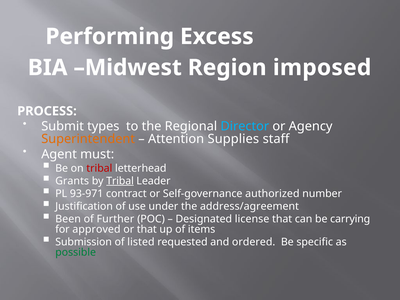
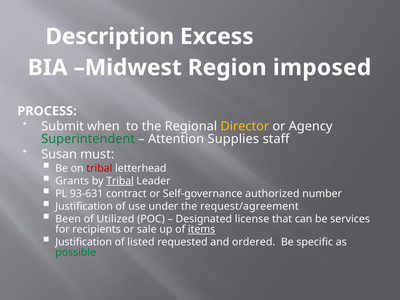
Performing: Performing -> Description (110, 37)
types: types -> when (103, 126)
Director colour: light blue -> yellow (245, 126)
Superintendent colour: orange -> green (88, 139)
Agent: Agent -> Susan (59, 154)
93-971: 93-971 -> 93-631 (87, 194)
address/agreement: address/agreement -> request/agreement (249, 206)
Further: Further -> Utilized (115, 219)
carrying: carrying -> services (350, 219)
approved: approved -> recipients (97, 229)
or that: that -> sale (147, 229)
items underline: none -> present (202, 229)
Submission: Submission -> Justification (84, 242)
